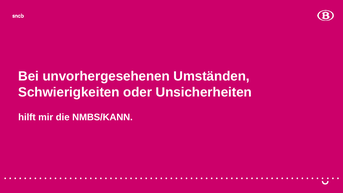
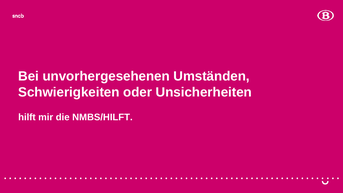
NMBS/KANN: NMBS/KANN -> NMBS/HILFT (102, 117)
